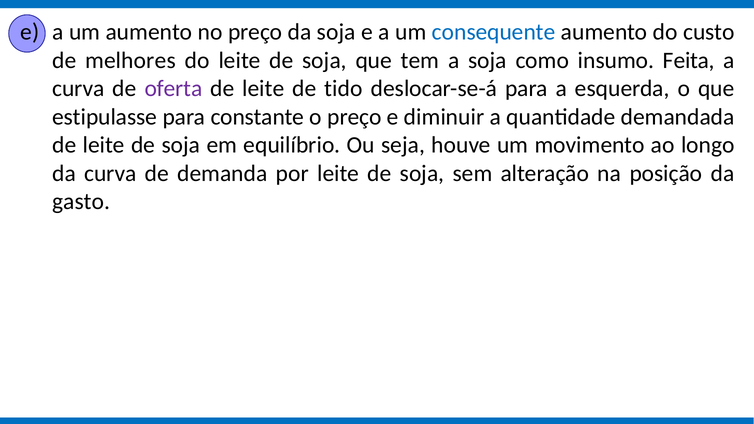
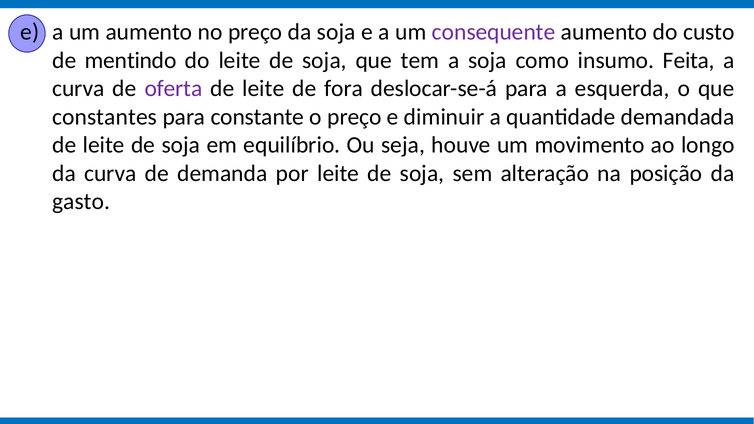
consequente colour: blue -> purple (494, 32)
melhores: melhores -> mentindo (131, 60)
tido: tido -> fora (344, 89)
estipulasse: estipulasse -> constantes (105, 117)
